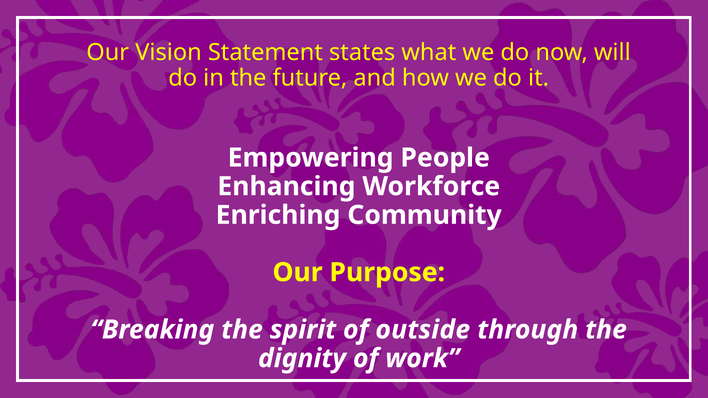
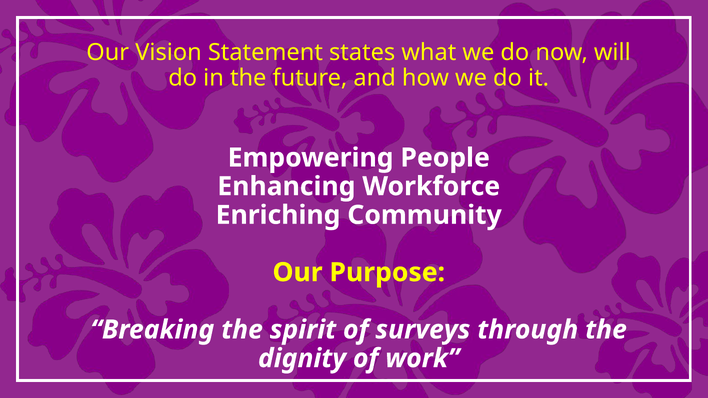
outside: outside -> surveys (423, 330)
